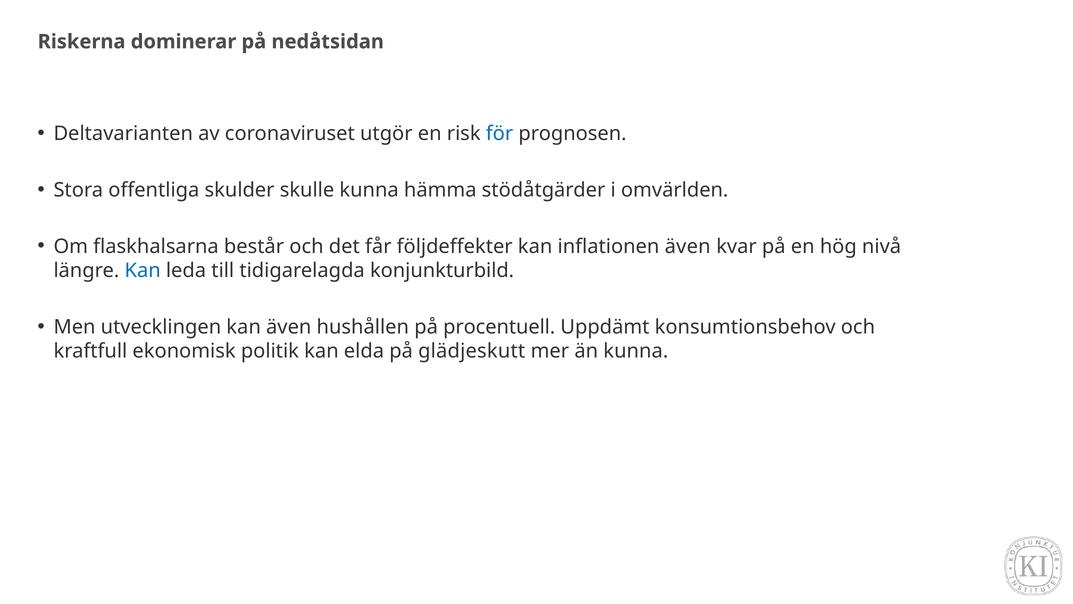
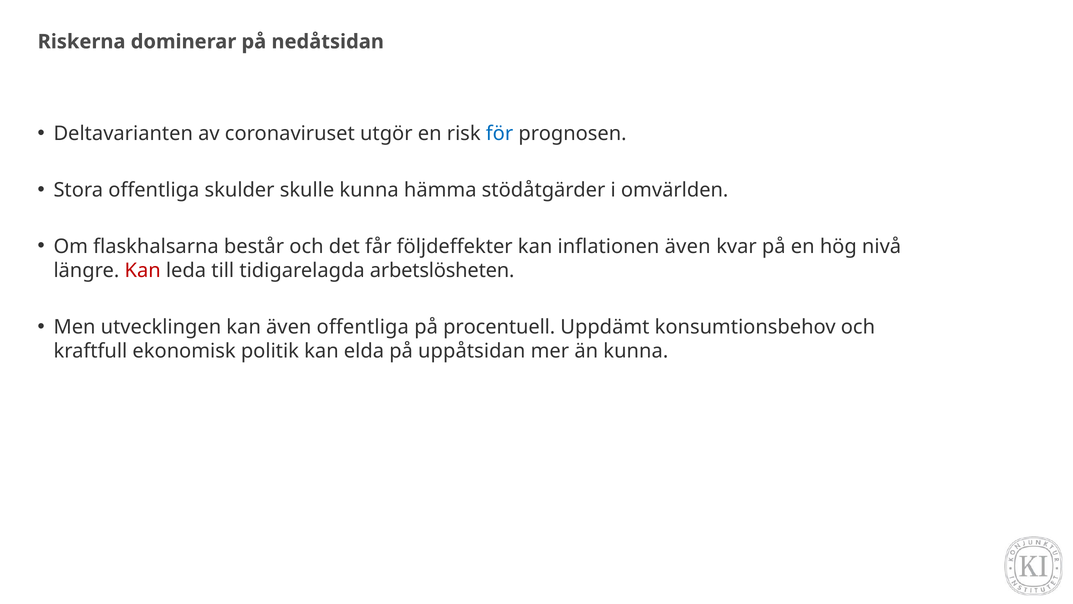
Kan colour: blue -> red (143, 270)
konjunkturbild: konjunkturbild -> arbetslösheten (442, 270)
även hushållen: hushållen -> offentliga (363, 327)
glädjeskutt: glädjeskutt -> uppåtsidan (472, 351)
